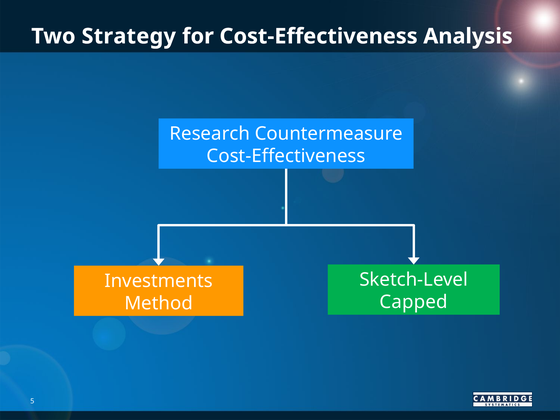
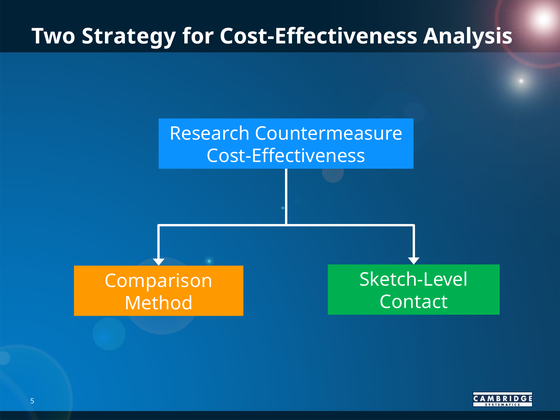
Investments: Investments -> Comparison (159, 281)
Capped: Capped -> Contact (414, 302)
